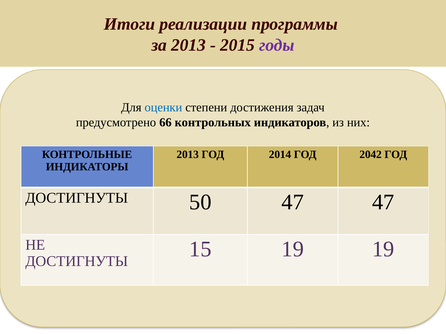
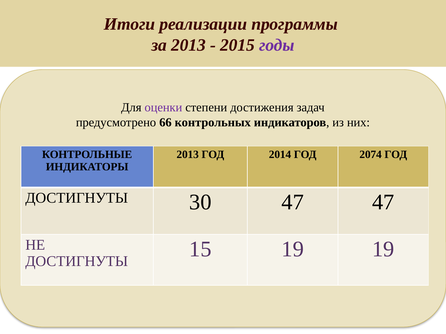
оценки colour: blue -> purple (163, 108)
2042: 2042 -> 2074 (371, 155)
50: 50 -> 30 (200, 202)
